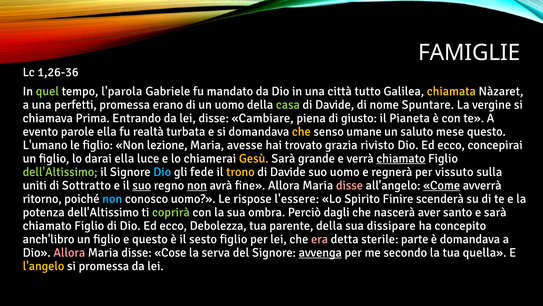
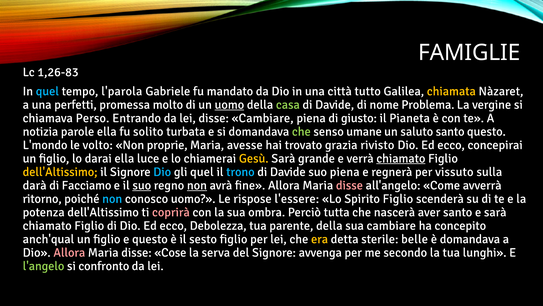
1,26-36: 1,26-36 -> 1,26-83 (58, 72)
quel colour: light green -> light blue (47, 91)
erano: erano -> molto (168, 104)
uomo underline: none -> present (229, 104)
Spuntare: Spuntare -> Problema (428, 104)
Prima: Prima -> Perso (92, 118)
evento: evento -> notizia (40, 131)
realtà: realtà -> solito (148, 131)
che colour: yellow -> light green (301, 131)
saluto mese: mese -> santo (450, 131)
L'umano: L'umano -> L'mondo (45, 145)
le figlio: figlio -> volto (98, 145)
lezione: lezione -> proprie (167, 145)
dell'Altissimo colour: light green -> yellow (60, 172)
gli fede: fede -> quel (202, 172)
trono colour: yellow -> light blue (240, 172)
suo uomo: uomo -> piena (345, 172)
uniti: uniti -> darà (35, 185)
Sottratto: Sottratto -> Facciamo (87, 185)
Come underline: present -> none (442, 185)
Spirito Finire: Finire -> Figlio (398, 198)
coprirà colour: light green -> pink (171, 212)
dagli: dagli -> tutta (337, 212)
sua dissipare: dissipare -> cambiare (391, 225)
anch'libro: anch'libro -> anch'qual (48, 239)
era colour: pink -> yellow (320, 239)
parte: parte -> belle (415, 239)
avvenga underline: present -> none (320, 252)
quella: quella -> lunghi (485, 252)
l'angelo colour: yellow -> light green (44, 265)
si promessa: promessa -> confronto (104, 265)
